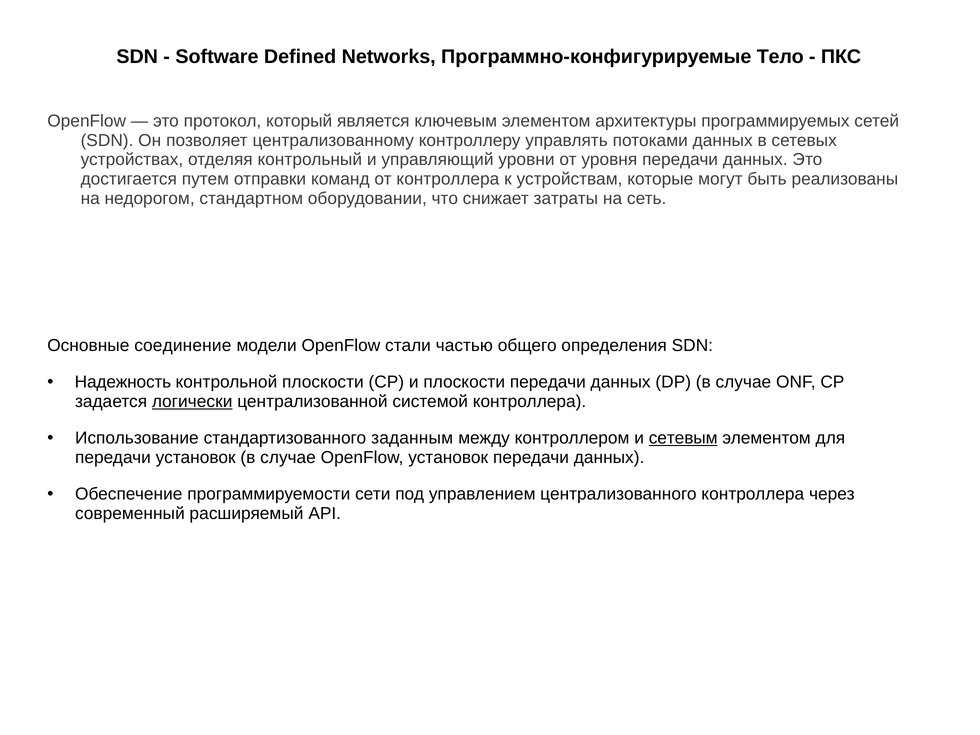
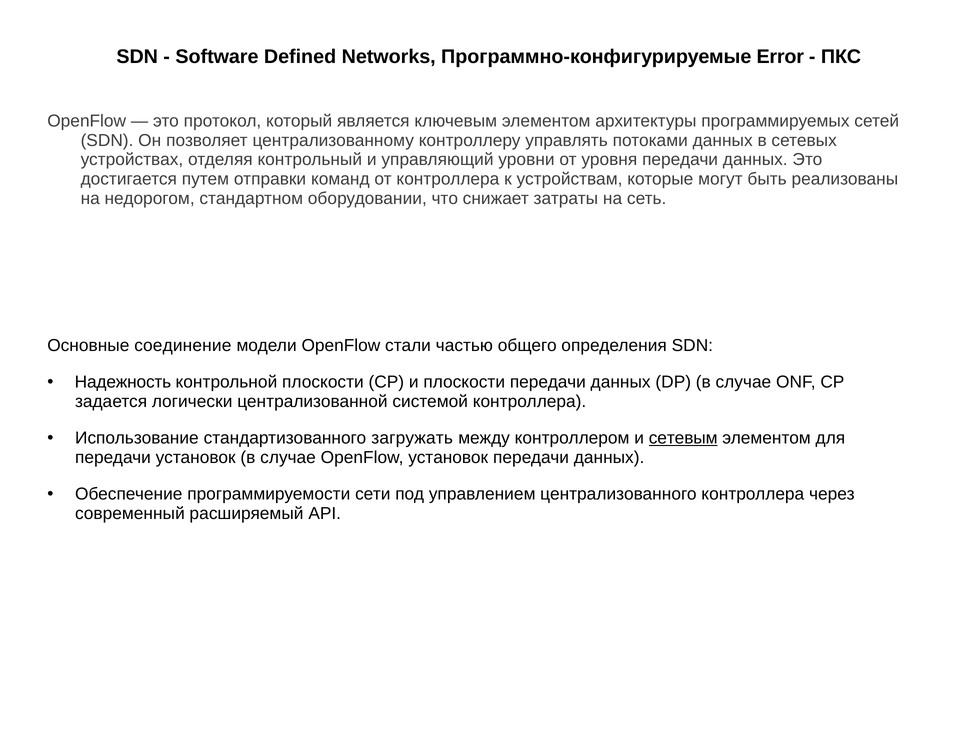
Тело: Тело -> Error (780, 57)
логически underline: present -> none (192, 401)
заданным: заданным -> загружать (412, 438)
